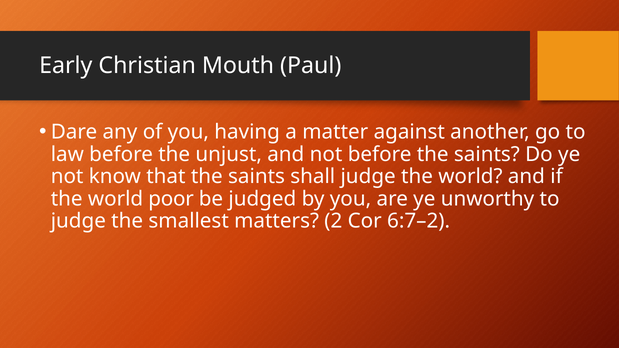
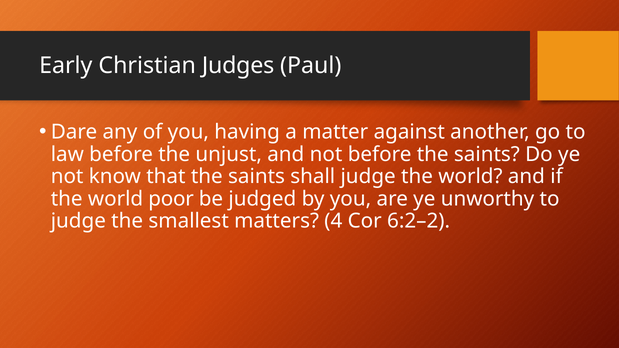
Mouth: Mouth -> Judges (238, 66)
2: 2 -> 4 (333, 221)
6:7–2: 6:7–2 -> 6:2–2 (419, 221)
